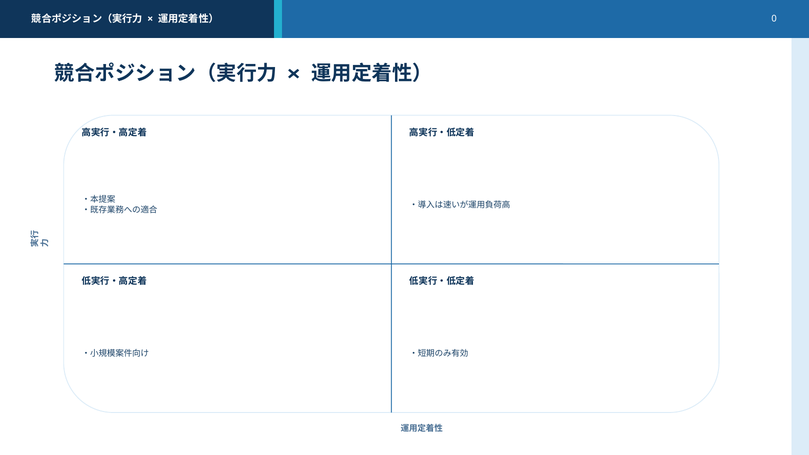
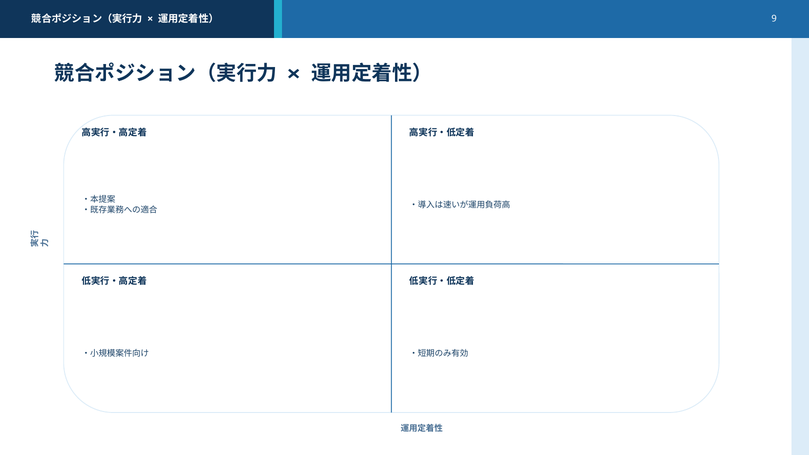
0: 0 -> 9 (774, 19)
